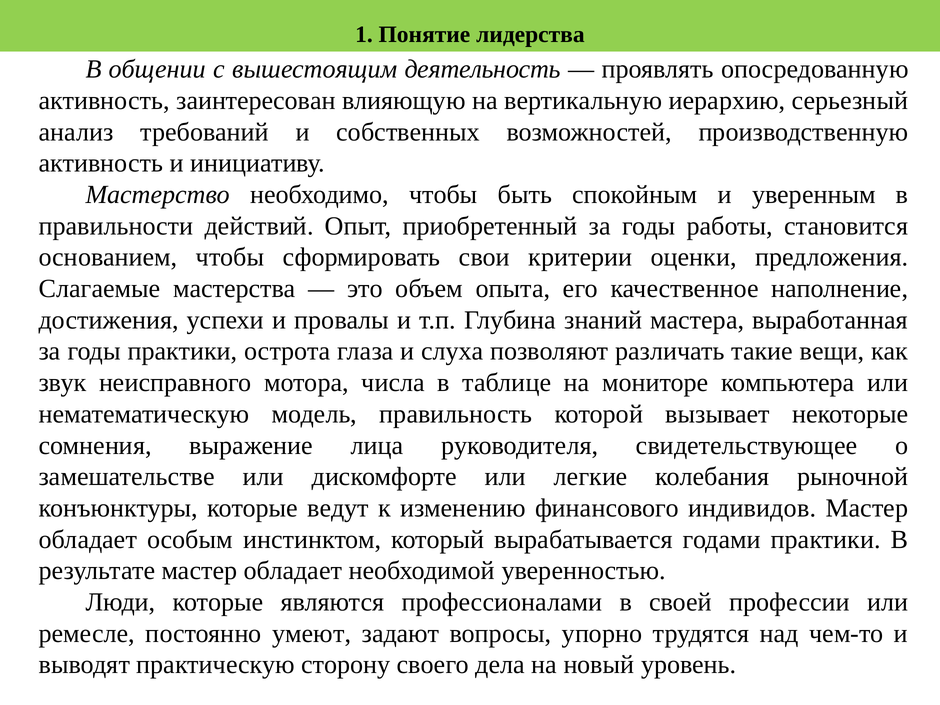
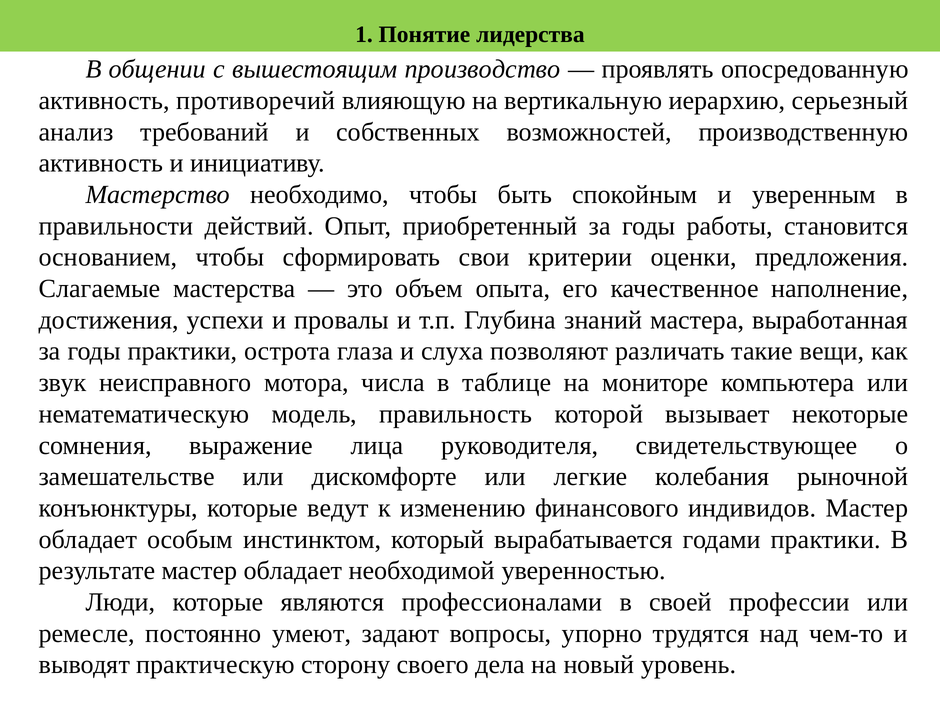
деятельность: деятельность -> производство (483, 69)
заинтересован: заинтересован -> противоречий (256, 101)
